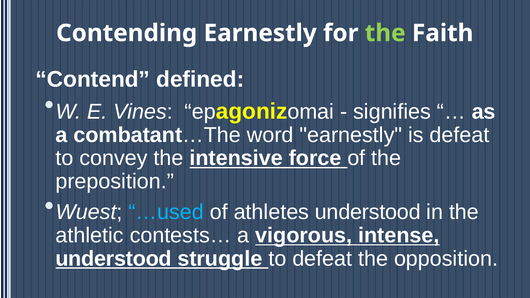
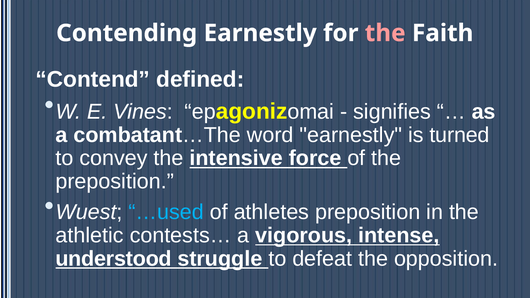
the colour: light green -> pink (385, 33)
is defeat: defeat -> turned (460, 135)
athletes understood: understood -> preposition (368, 212)
